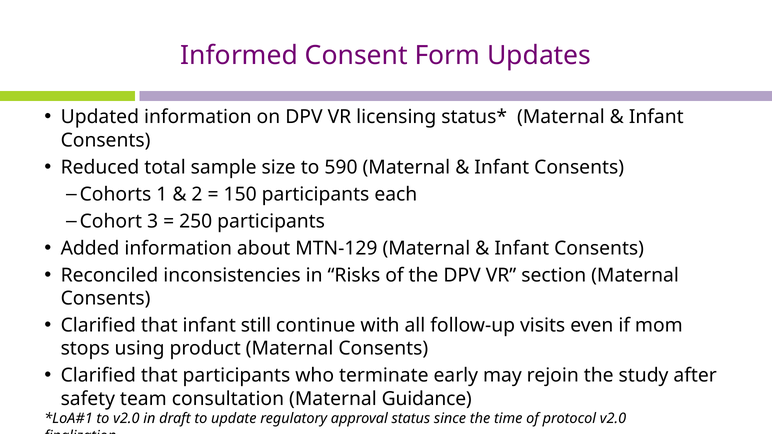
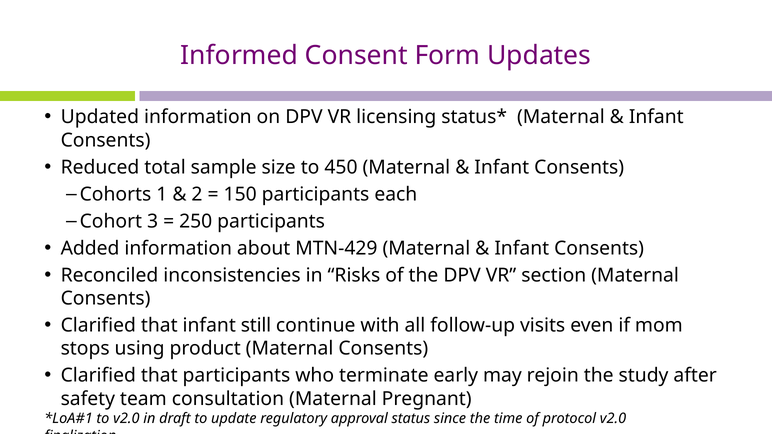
590: 590 -> 450 (341, 167)
MTN-129: MTN-129 -> MTN-429 (336, 248)
Guidance: Guidance -> Pregnant (427, 399)
